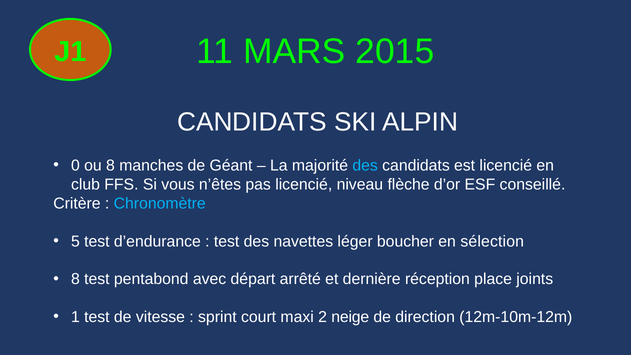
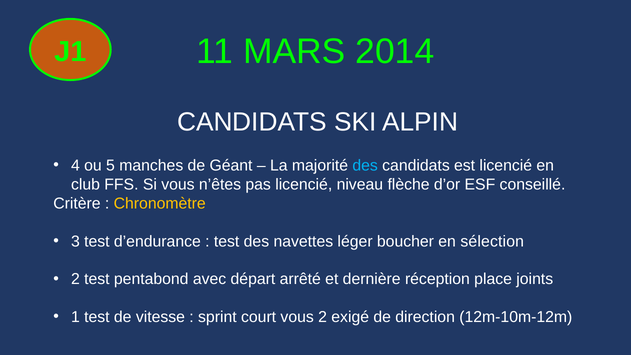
2015: 2015 -> 2014 (395, 52)
0: 0 -> 4 (75, 166)
ou 8: 8 -> 5 (110, 166)
Chronomètre colour: light blue -> yellow (160, 203)
5: 5 -> 3 (75, 241)
8: 8 -> 2 (75, 279)
court maxi: maxi -> vous (297, 317)
neige: neige -> exigé (350, 317)
